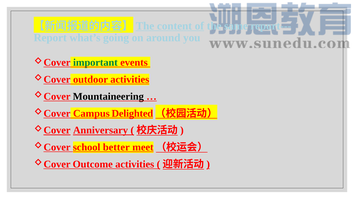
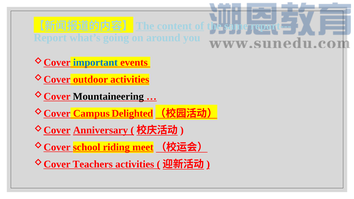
important colour: green -> blue (95, 63)
better: better -> riding (116, 147)
Outcome: Outcome -> Teachers (93, 164)
